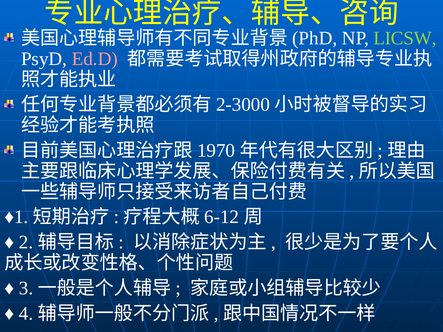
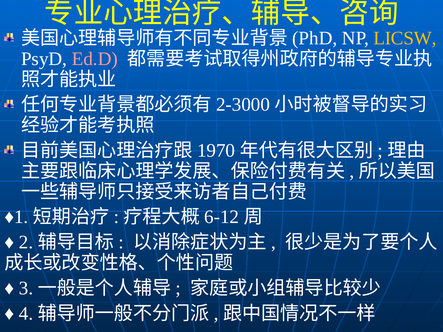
LICSW colour: light green -> yellow (405, 38)
